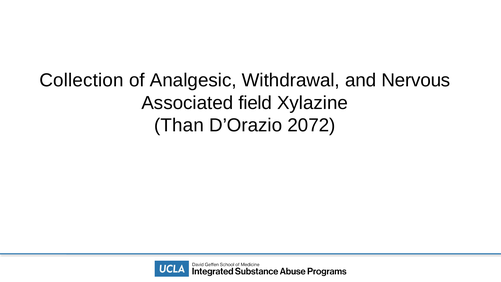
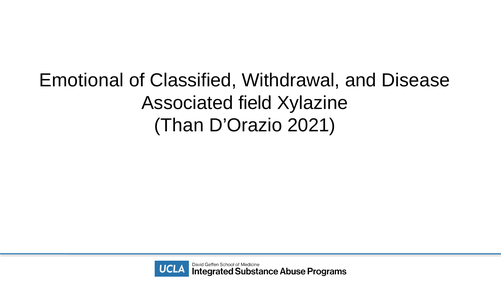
Collection: Collection -> Emotional (81, 80)
Analgesic: Analgesic -> Classified (193, 80)
Nervous: Nervous -> Disease (416, 80)
2072: 2072 -> 2021 (311, 125)
